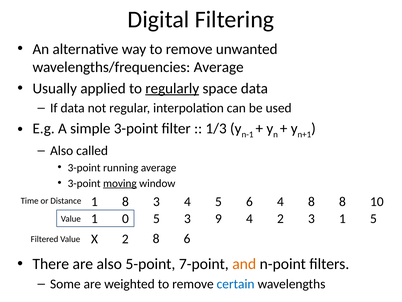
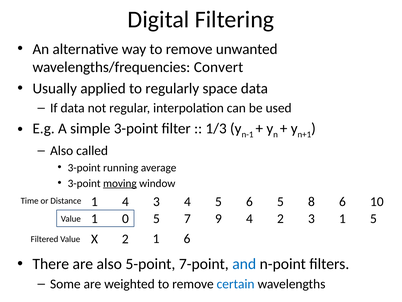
wavelengths/frequencies Average: Average -> Convert (219, 67)
regularly underline: present -> none (172, 88)
1 8: 8 -> 4 (125, 201)
6 4: 4 -> 5 (280, 201)
8 8: 8 -> 6 (342, 201)
5 3: 3 -> 7 (187, 218)
X 8: 8 -> 1 (156, 238)
and colour: orange -> blue (244, 264)
